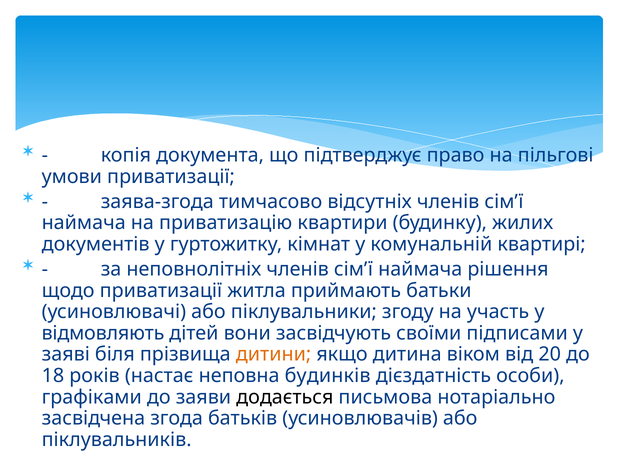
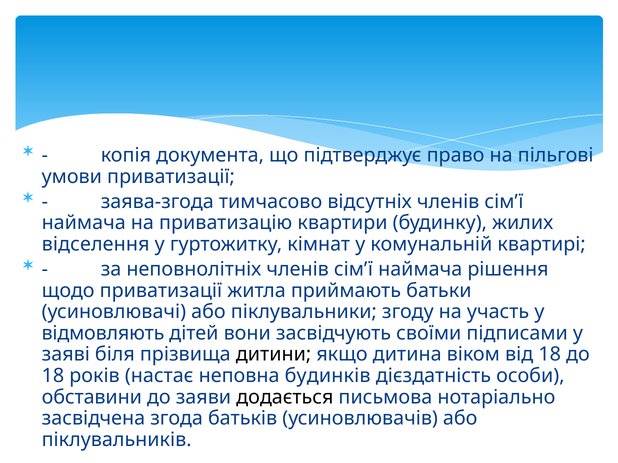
документів: документів -> відселення (96, 245)
дитини colour: orange -> black (274, 355)
від 20: 20 -> 18 (550, 355)
графіками: графіками -> обставини (92, 397)
